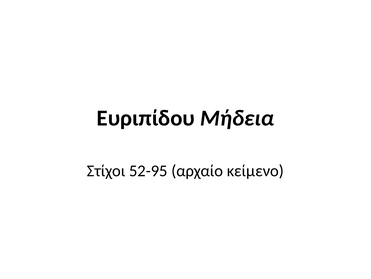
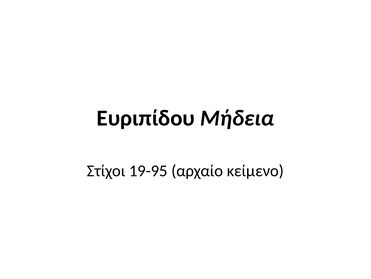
52-95: 52-95 -> 19-95 (148, 171)
